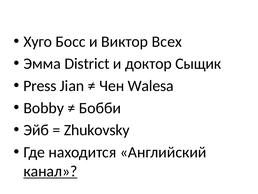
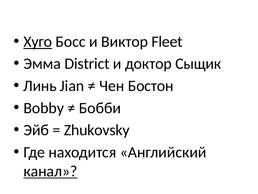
Хуго underline: none -> present (38, 42)
Всех: Всех -> Fleet (167, 42)
Press: Press -> Линь (40, 86)
Walesa: Walesa -> Бостон (151, 86)
